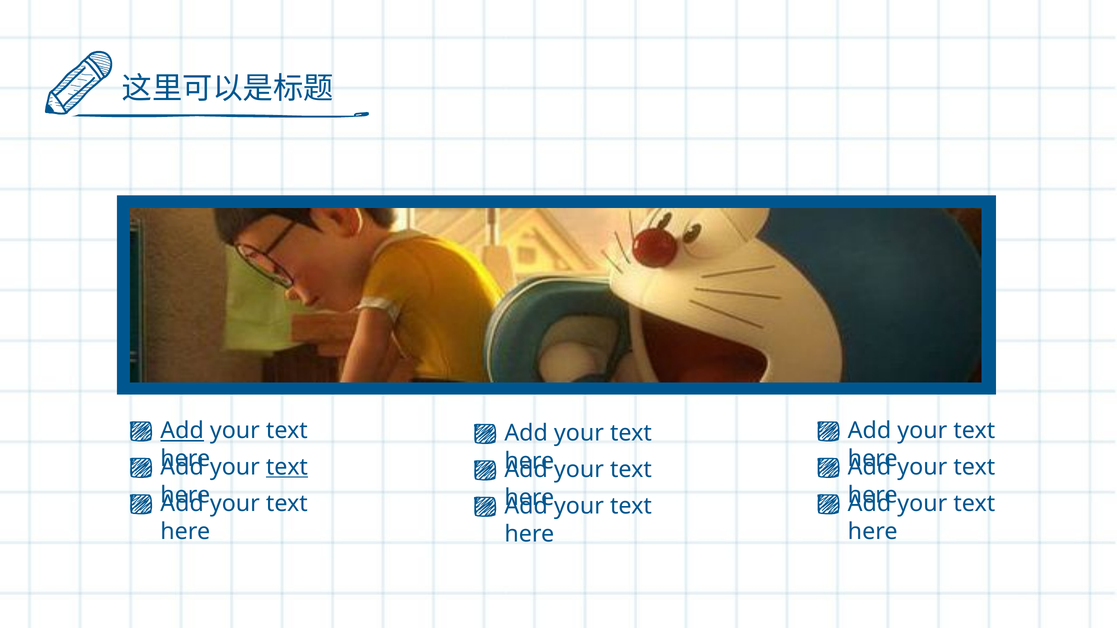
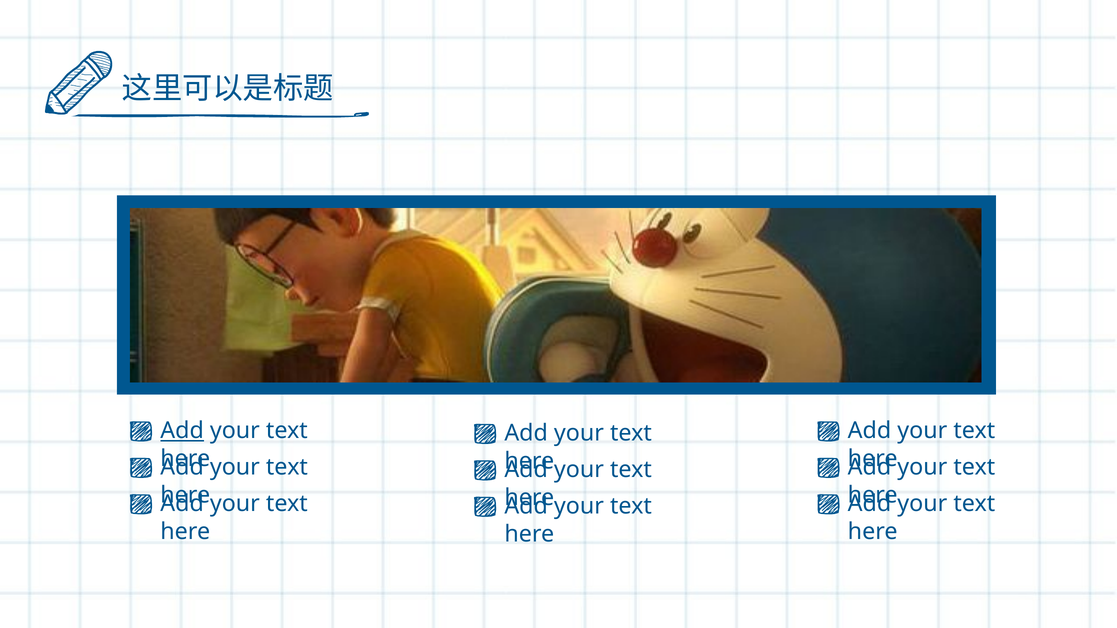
text underline: present -> none (287, 467)
